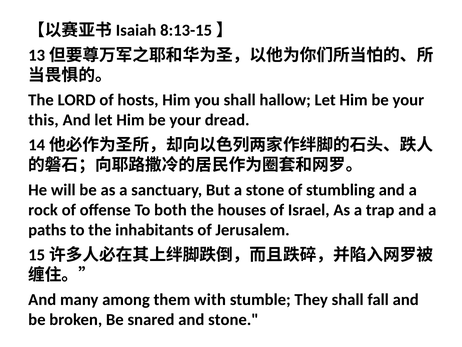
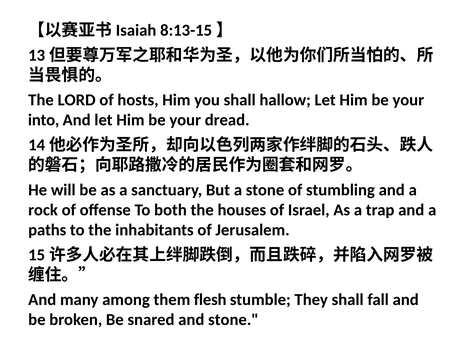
this: this -> into (44, 120)
with: with -> flesh (210, 299)
